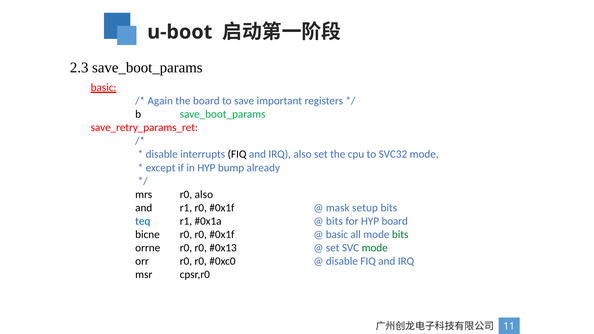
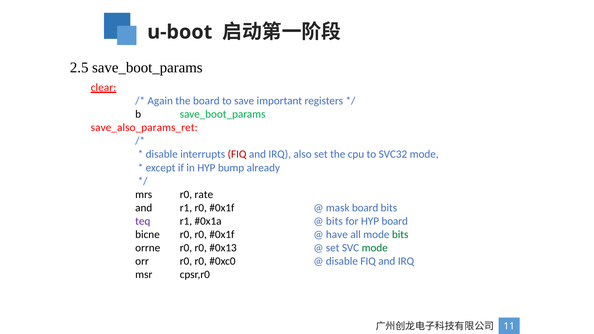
2.3: 2.3 -> 2.5 (79, 68)
basic: basic -> clear (104, 88)
save_retry_params_ret: save_retry_params_ret -> save_also_params_ret (144, 128)
FIQ colour: black -> red (237, 154)
r0 also: also -> rate (204, 194)
mask setup: setup -> board (365, 208)
teq colour: blue -> purple (143, 221)
basic: basic -> have (337, 235)
